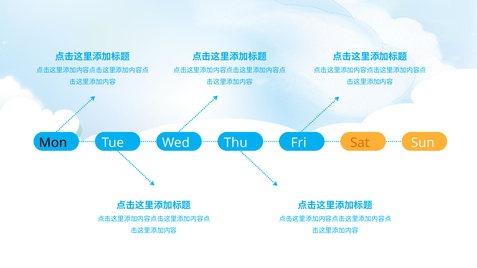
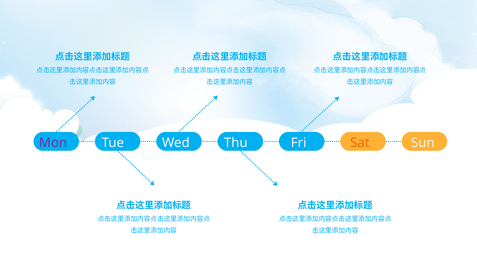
Mon colour: black -> purple (53, 143)
